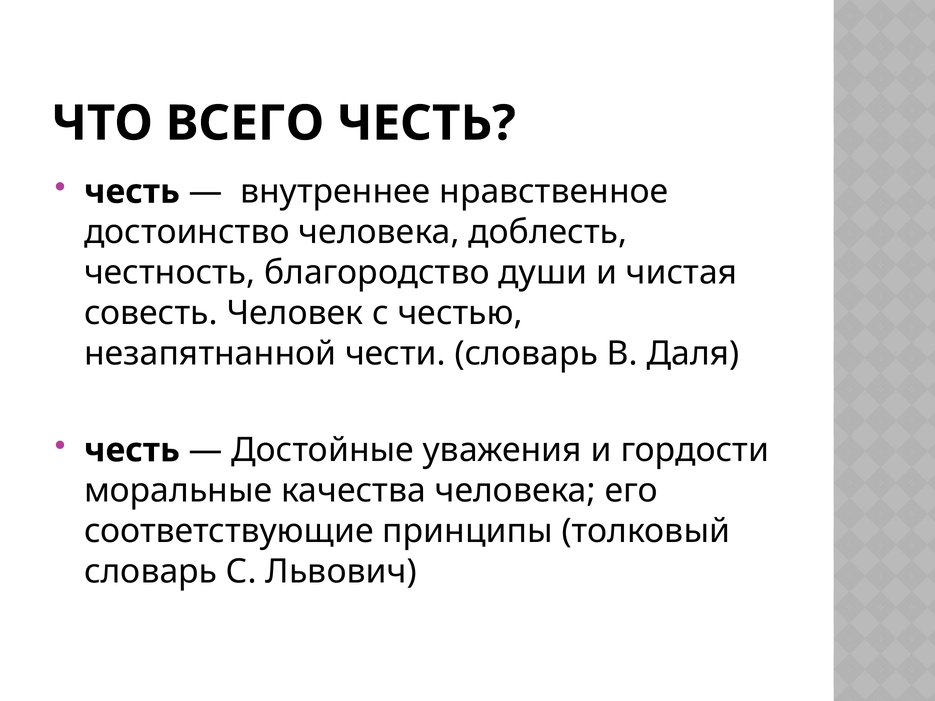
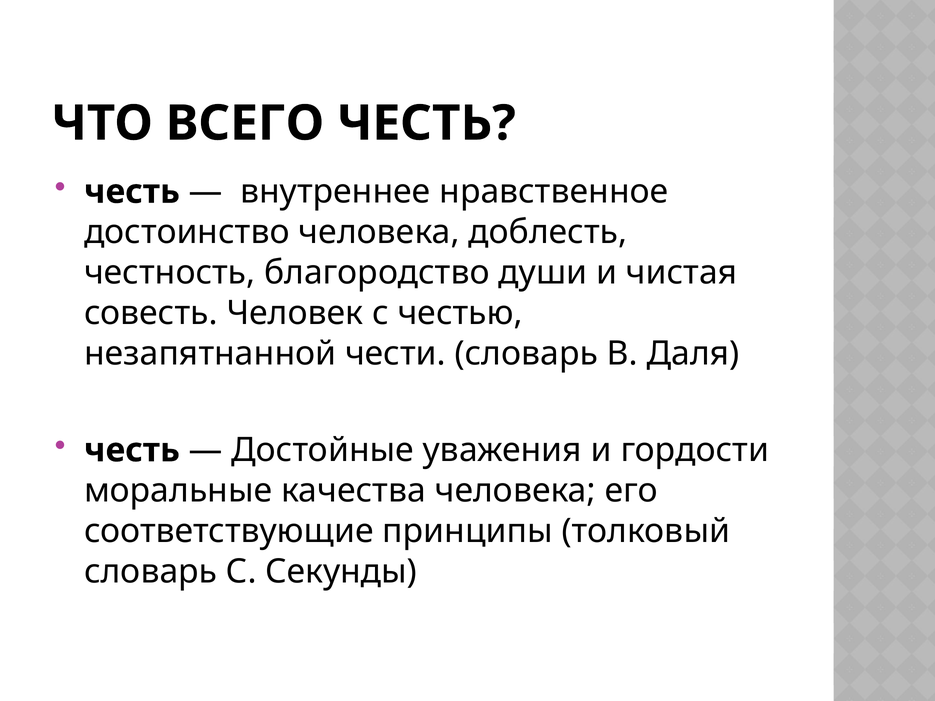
Львович: Львович -> Секунды (341, 572)
